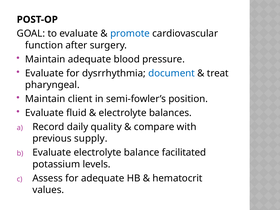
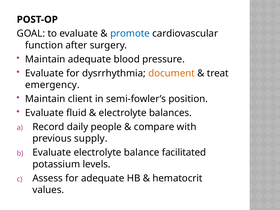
document colour: blue -> orange (172, 73)
pharyngeal: pharyngeal -> emergency (52, 85)
quality: quality -> people (106, 127)
